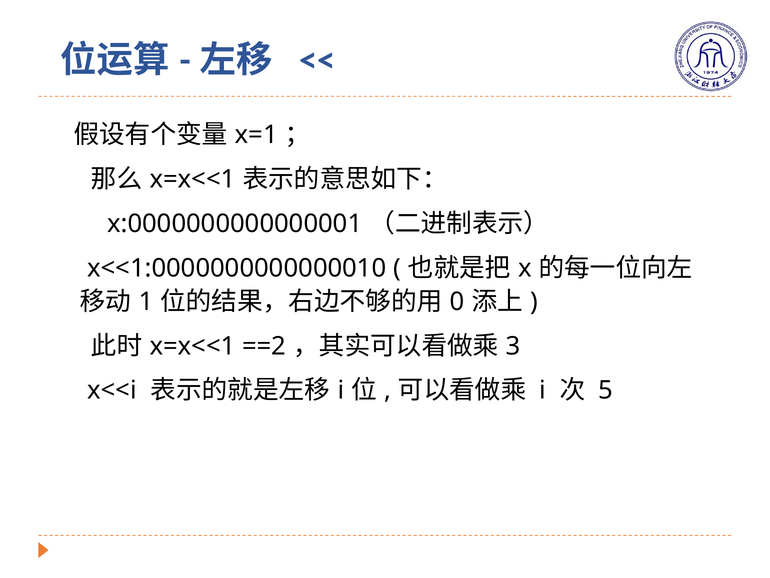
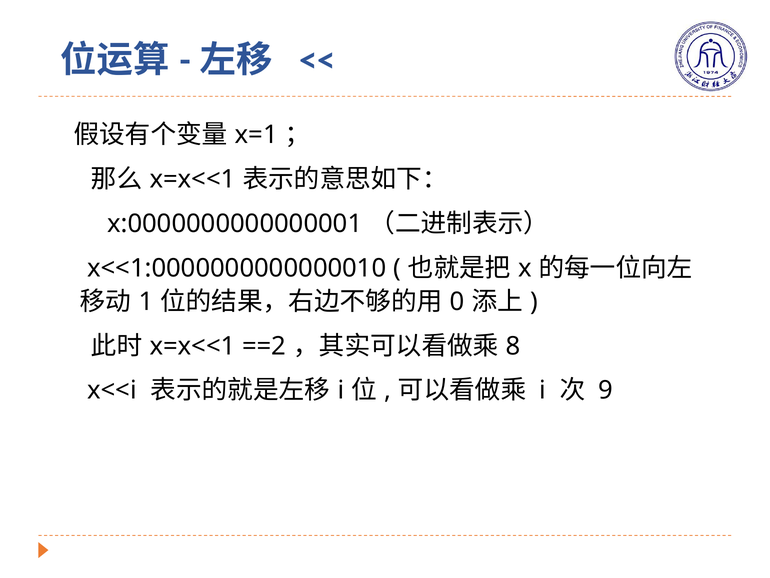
3: 3 -> 8 (513, 346)
5: 5 -> 9 (606, 390)
